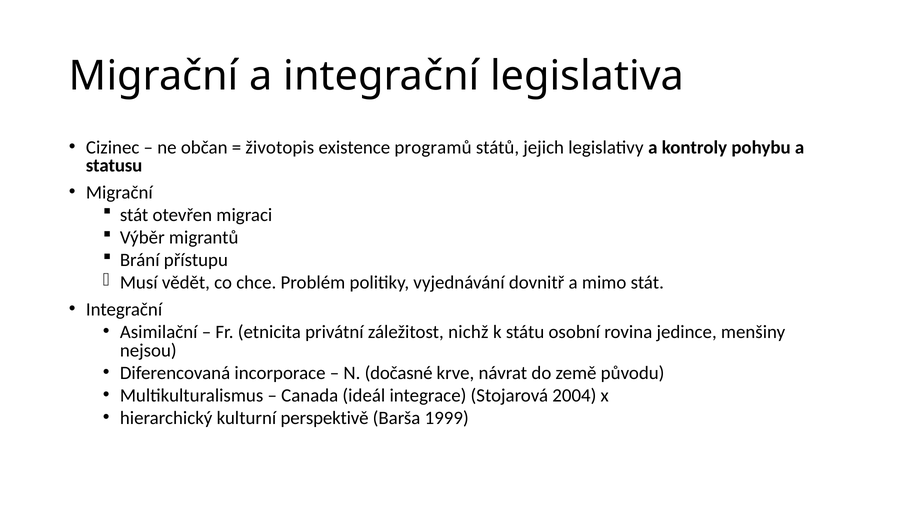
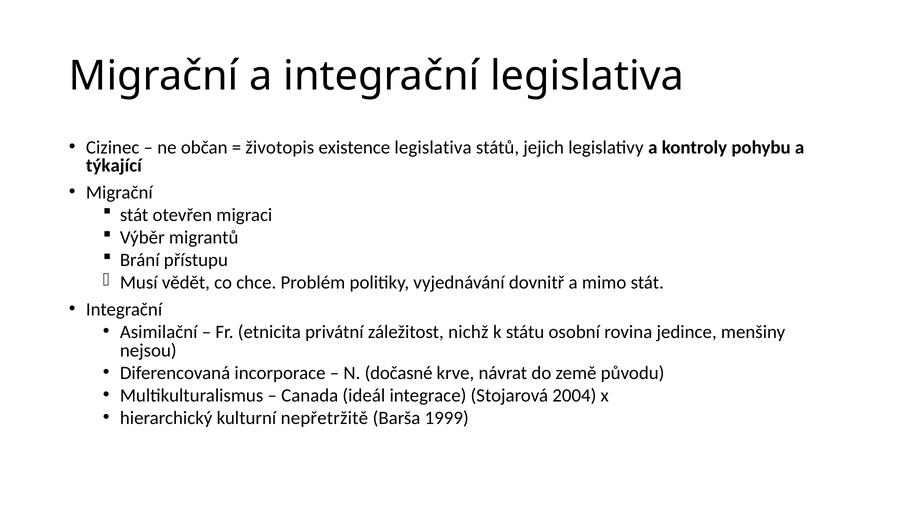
existence programů: programů -> legislativa (433, 147)
statusu: statusu -> týkající (114, 166)
perspektivě: perspektivě -> nepřetržitě (324, 418)
